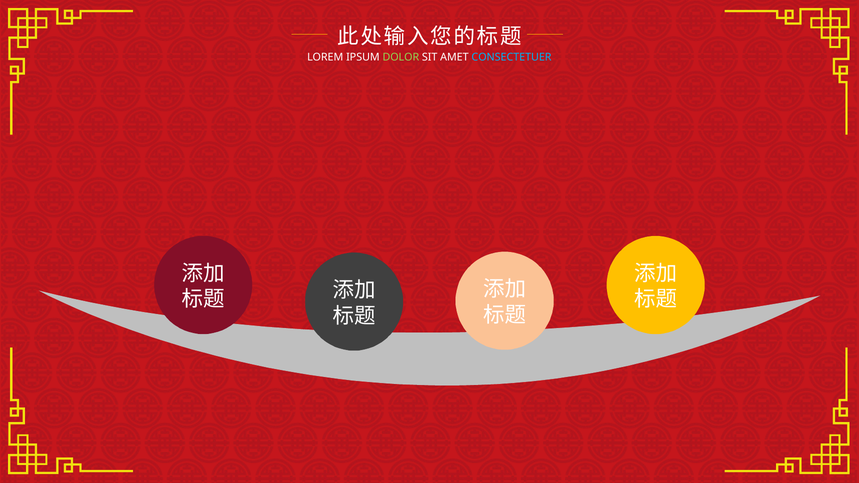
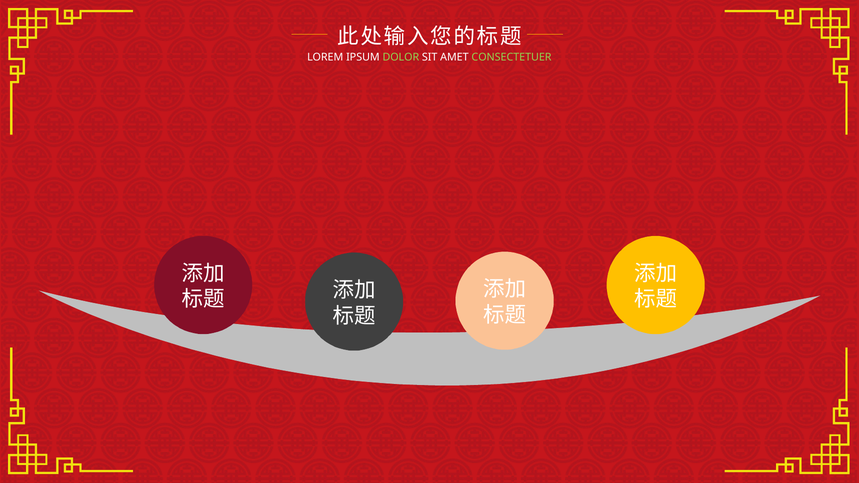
CONSECTETUER colour: light blue -> light green (512, 57)
